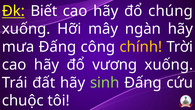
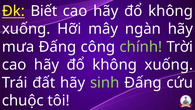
chúng: chúng -> không (171, 11)
chính colour: yellow -> light green (141, 47)
vương: vương -> không (115, 65)
